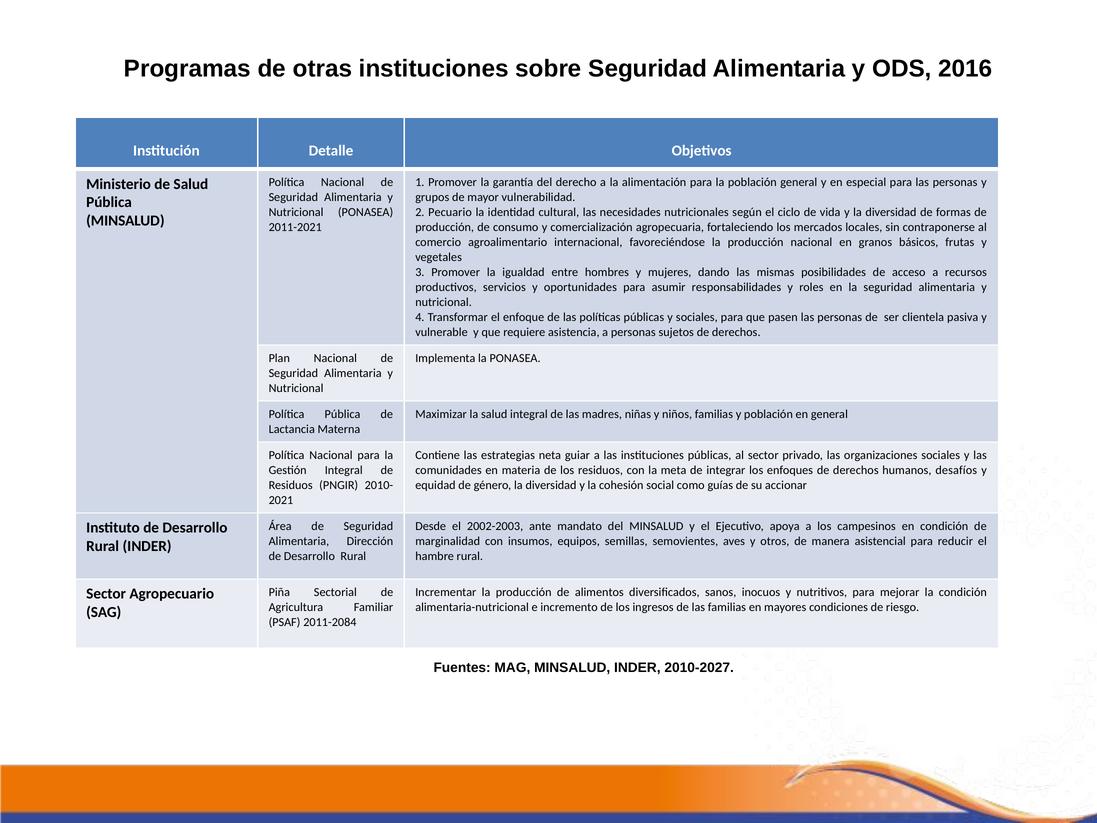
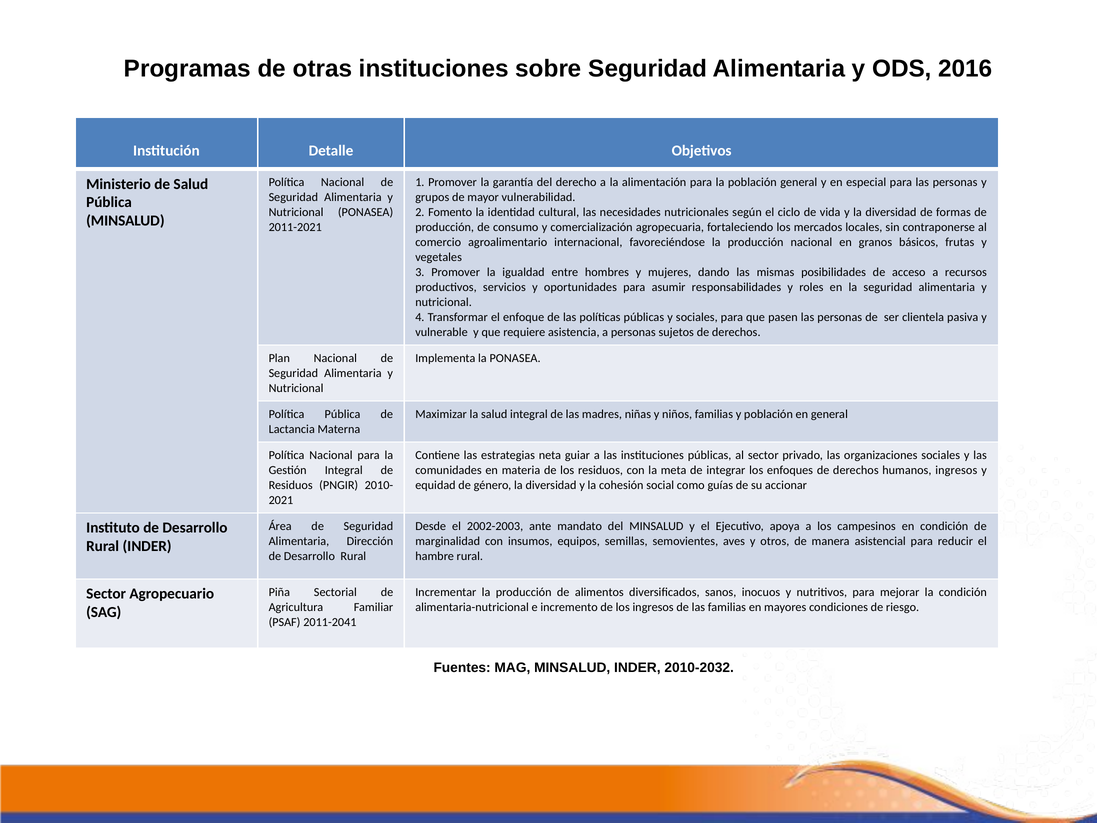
Pecuario: Pecuario -> Fomento (450, 212)
humanos desafíos: desafíos -> ingresos (956, 470)
2011-2084: 2011-2084 -> 2011-2041 (330, 622)
2010-2027: 2010-2027 -> 2010-2032 (699, 668)
